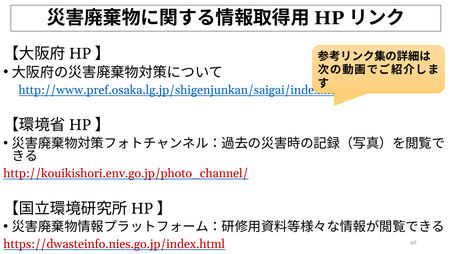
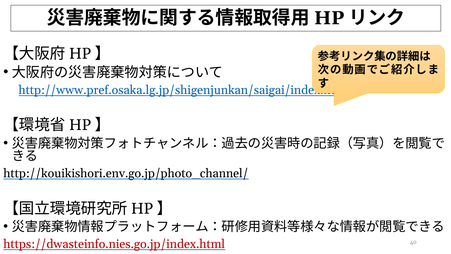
http://kouikishori.env.go.jp/photo_channel/ colour: red -> black (126, 173)
